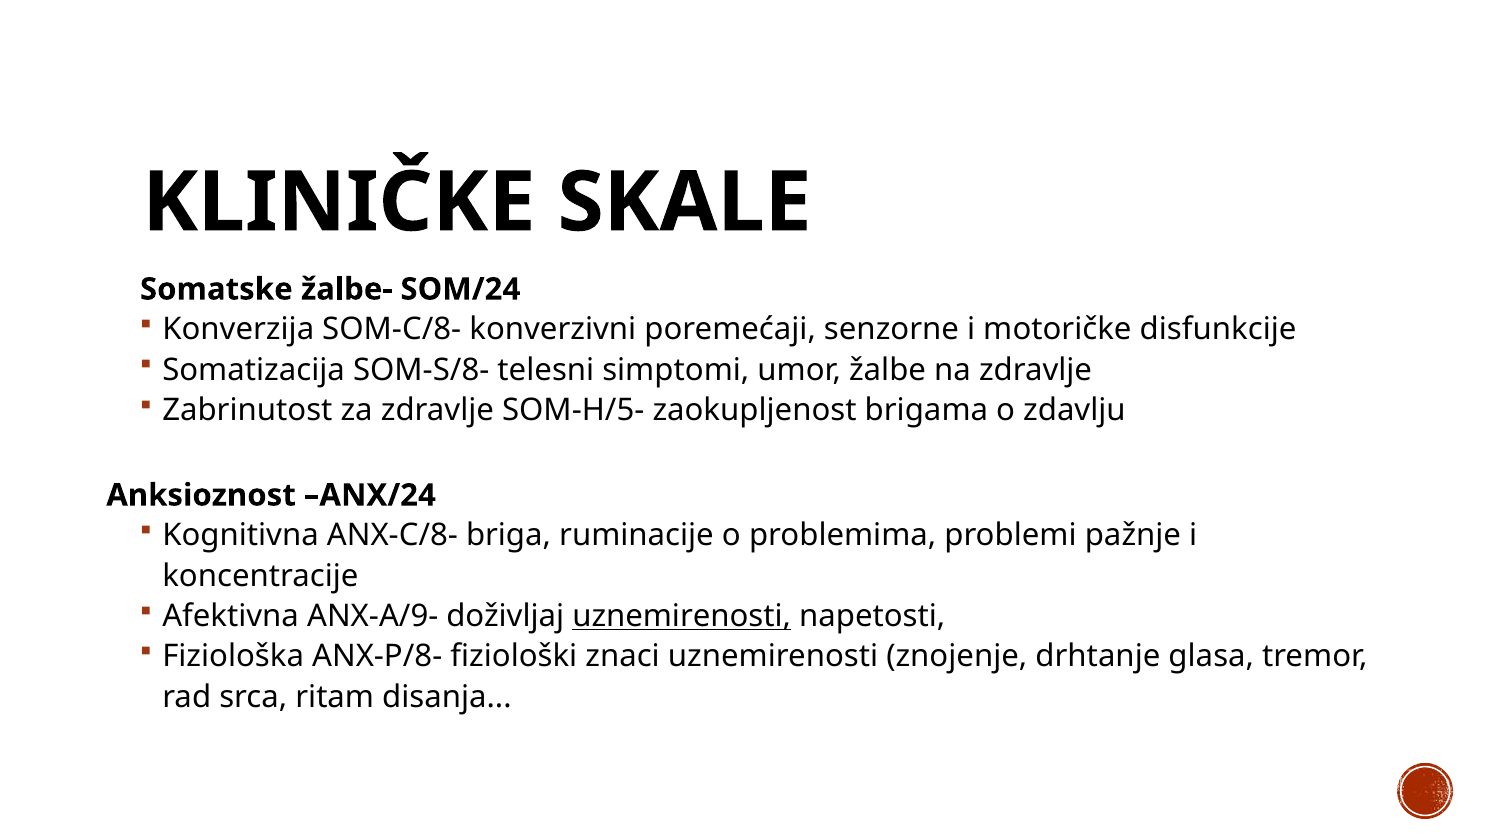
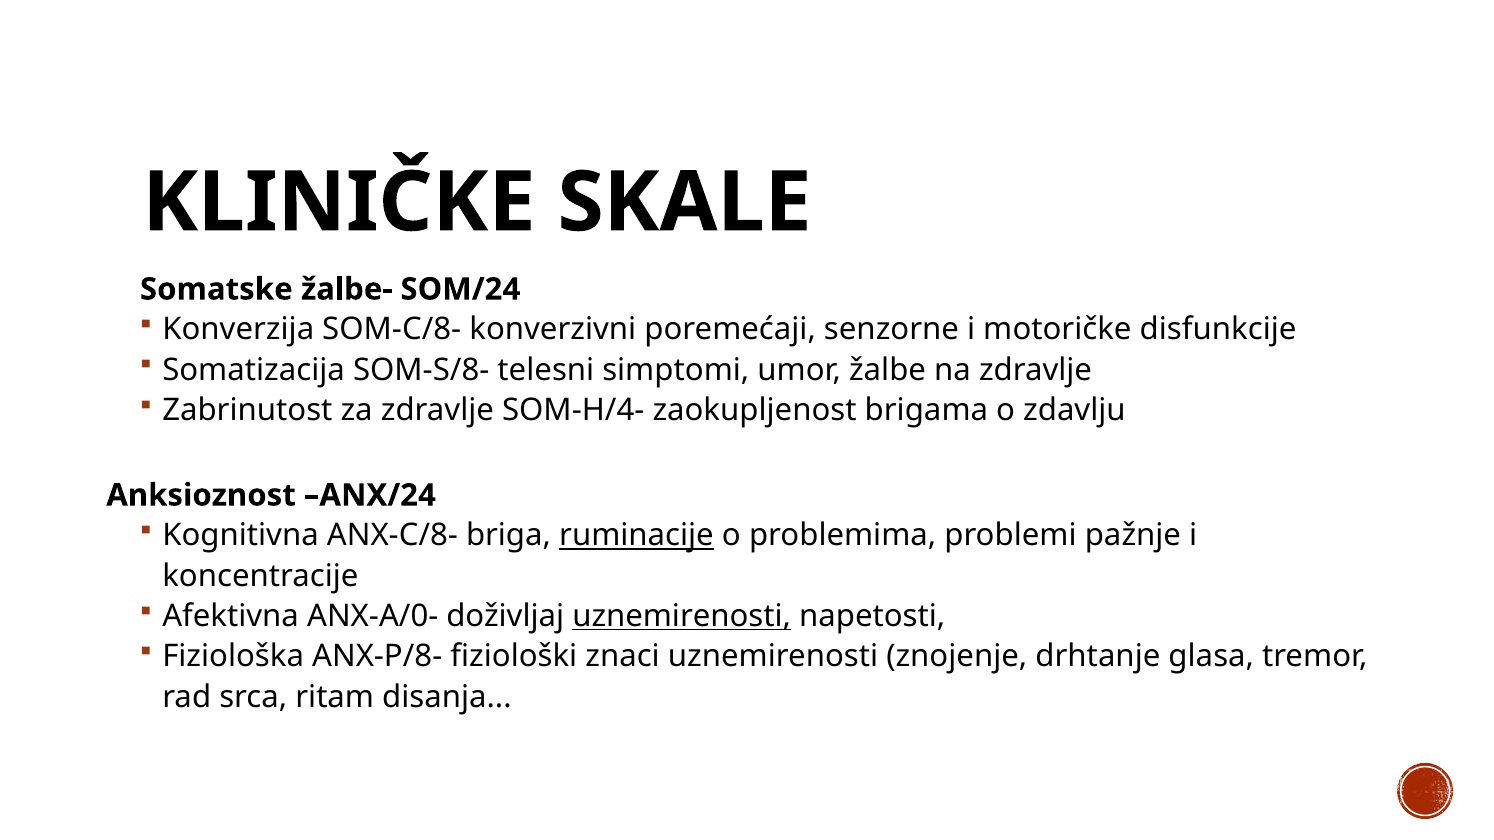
SOM-H/5-: SOM-H/5- -> SOM-H/4- (573, 410)
ruminacije underline: none -> present (636, 536)
ANX-A/9-: ANX-A/9- -> ANX-A/0- (373, 616)
